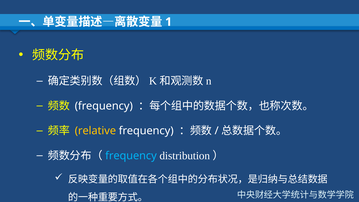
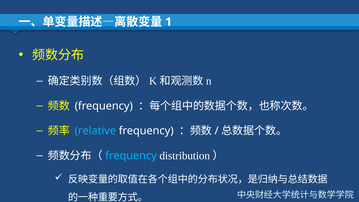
relative colour: yellow -> light blue (95, 131)
